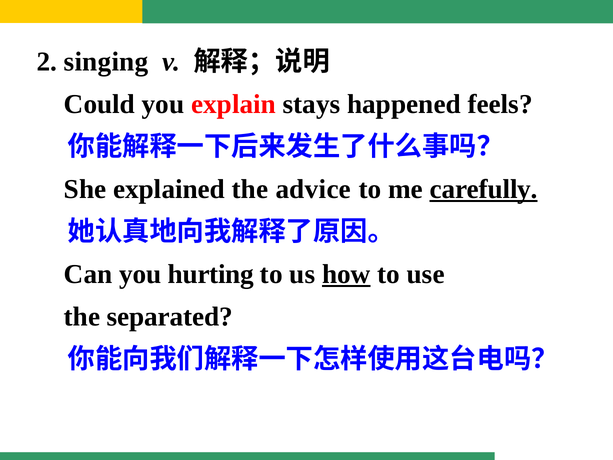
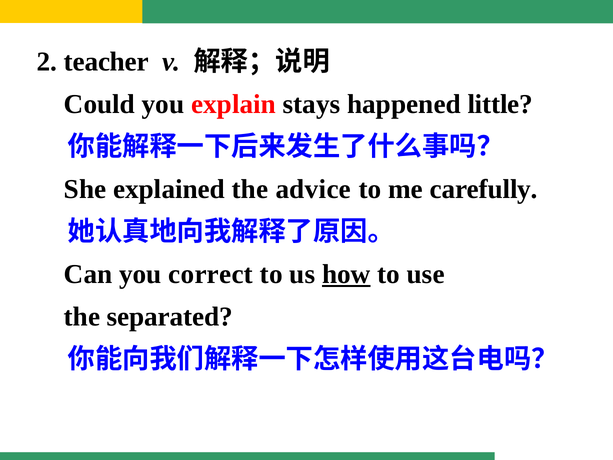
singing: singing -> teacher (106, 62)
feels: feels -> little (500, 104)
carefully underline: present -> none (484, 189)
hurting: hurting -> correct (211, 274)
